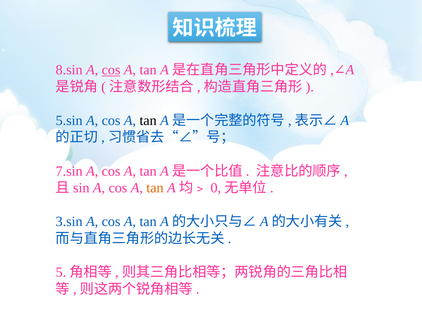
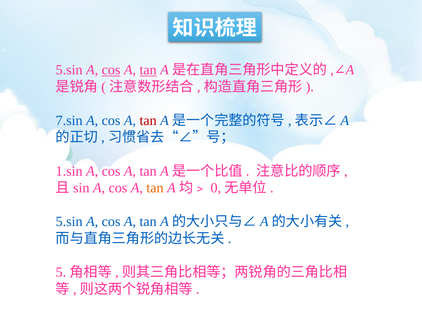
8.sin: 8.sin -> 5.sin (69, 70)
tan underline: none -> present (148, 70)
5.sin: 5.sin -> 7.sin (69, 121)
tan colour: black -> red (148, 121)
7.sin: 7.sin -> 1.sin (69, 171)
3.sin: 3.sin -> 5.sin (69, 222)
